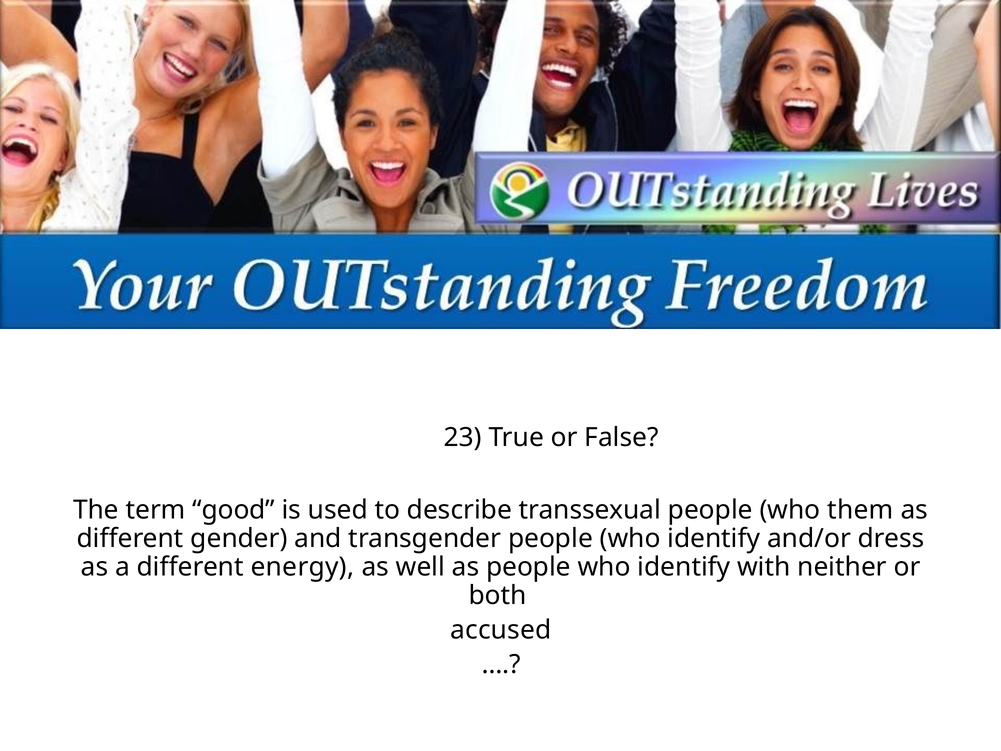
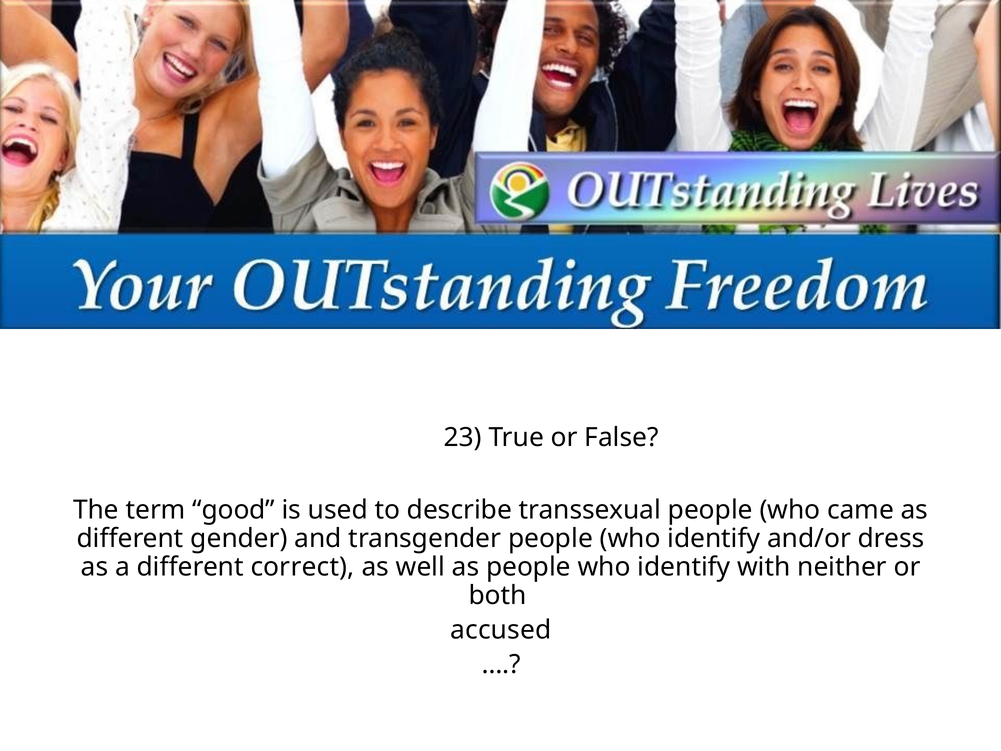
them: them -> came (861, 510)
energy: energy -> correct (302, 567)
